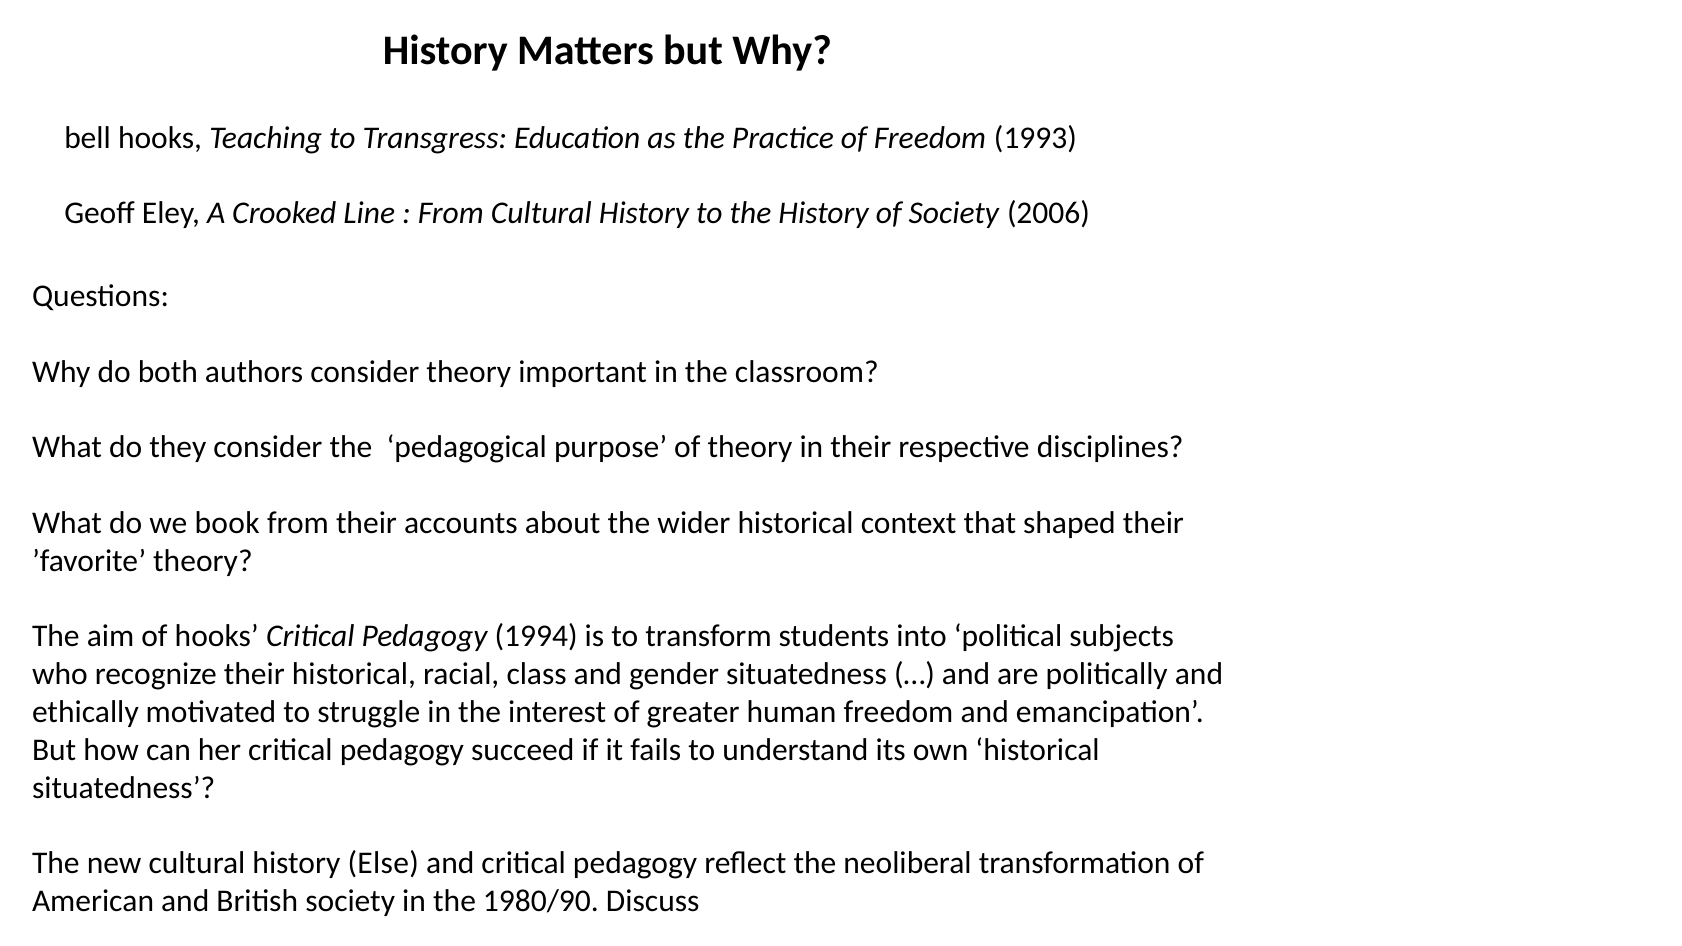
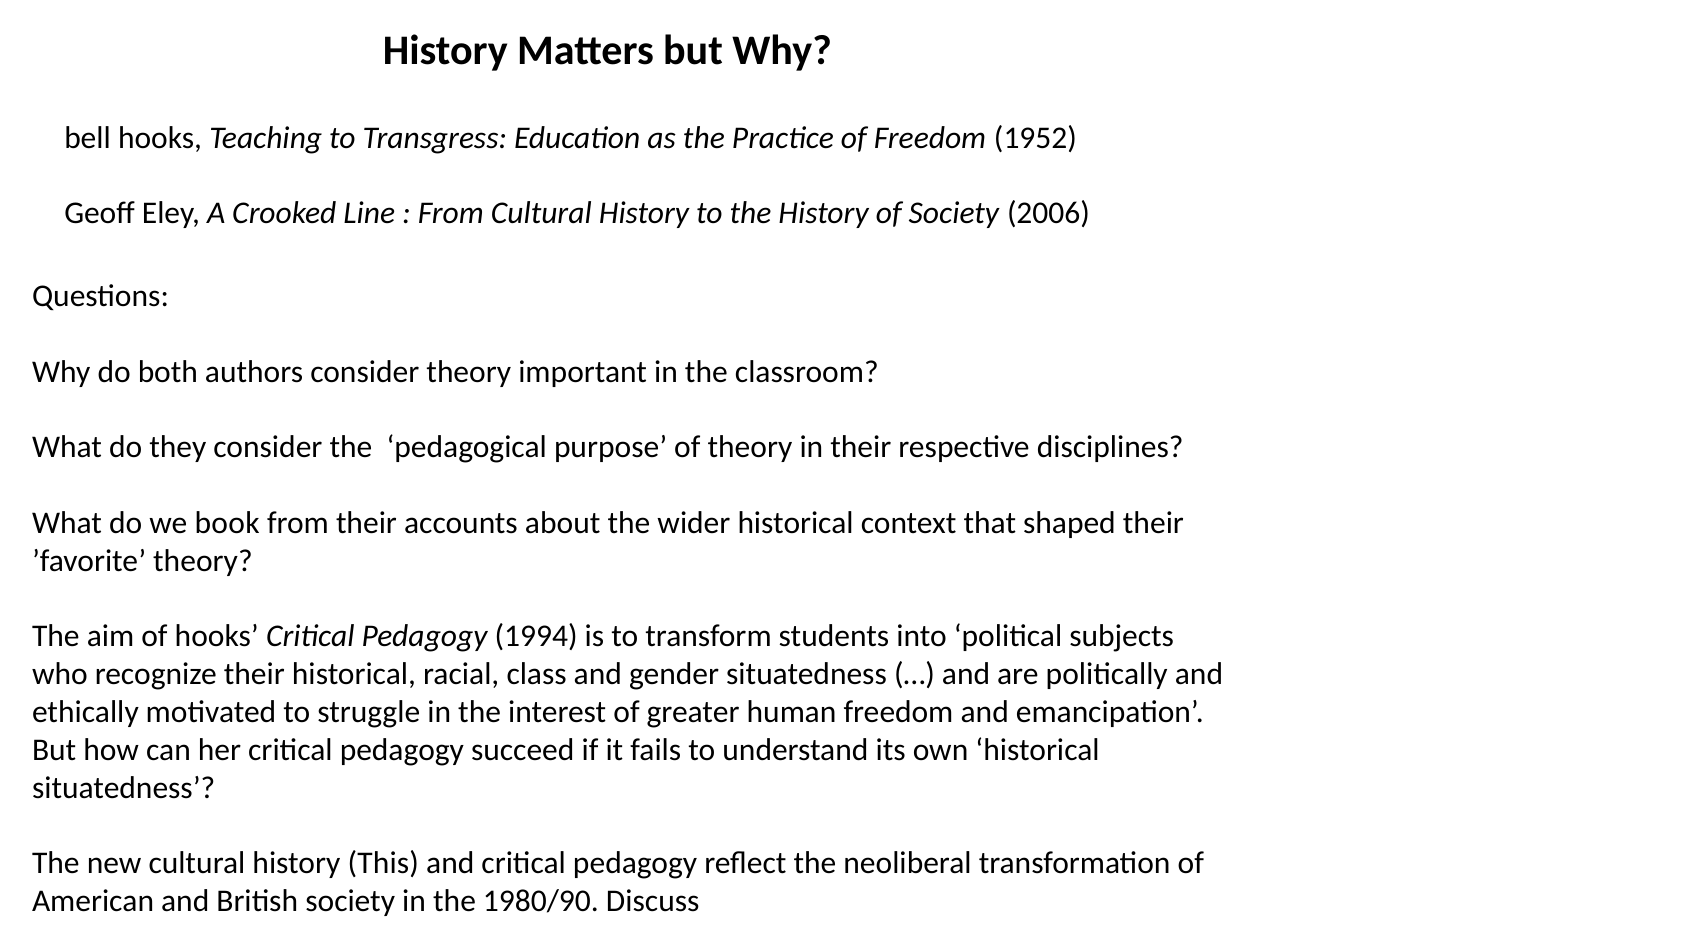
1993: 1993 -> 1952 (1035, 138)
Else: Else -> This (383, 864)
